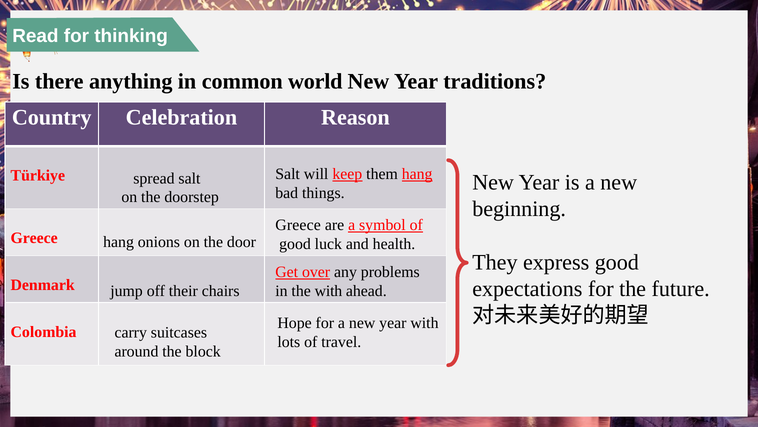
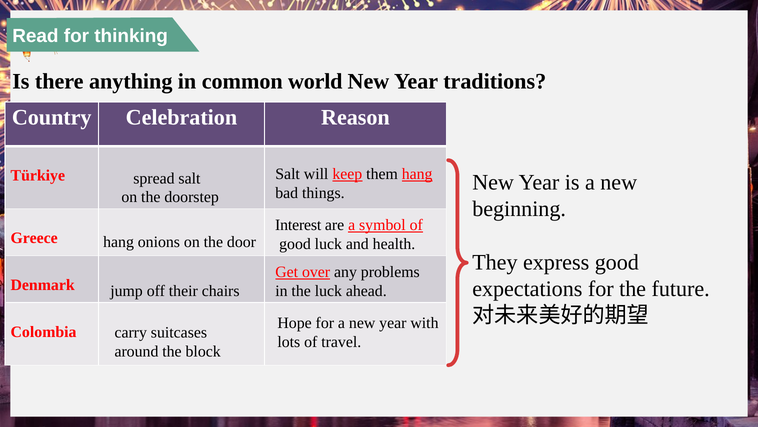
Greece: Greece -> Interest (298, 225)
the with: with -> luck (328, 290)
